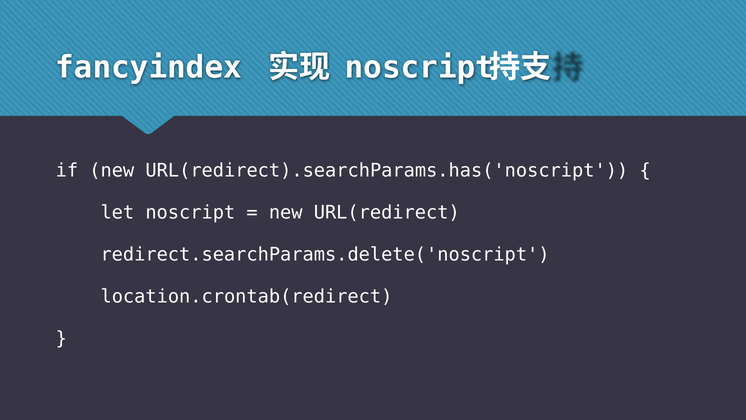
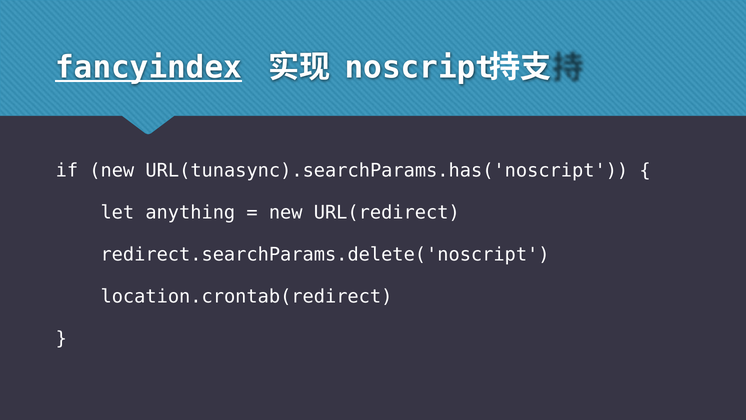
fancyindex underline: none -> present (149, 67)
URL(redirect).searchParams.has('noscript: URL(redirect).searchParams.has('noscript -> URL(tunasync).searchParams.has('noscript (387, 170)
let noscript: noscript -> anything (190, 212)
